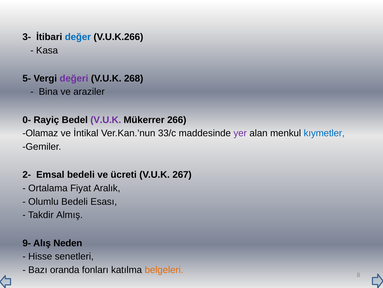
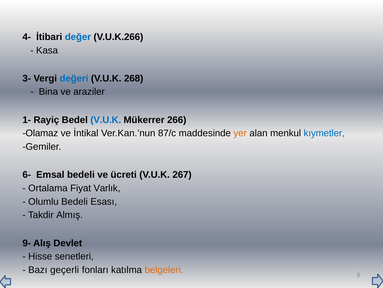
3-: 3- -> 4- (27, 37)
5-: 5- -> 3- (27, 78)
değeri colour: purple -> blue (74, 78)
0-: 0- -> 1- (27, 120)
V.U.K colour: purple -> blue (106, 120)
33/c: 33/c -> 87/c (167, 133)
yer colour: purple -> orange (240, 133)
2-: 2- -> 6- (27, 174)
Aralık: Aralık -> Varlık (107, 188)
Neden: Neden -> Devlet (68, 242)
oranda: oranda -> geçerli (65, 269)
